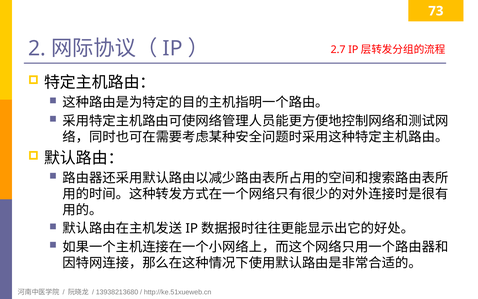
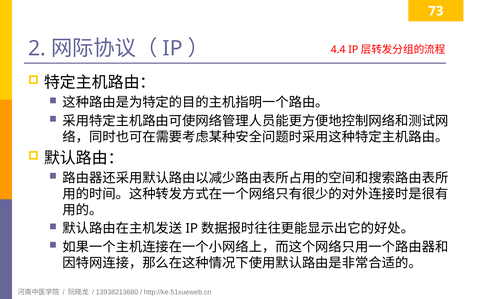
2.7: 2.7 -> 4.4 (338, 50)
